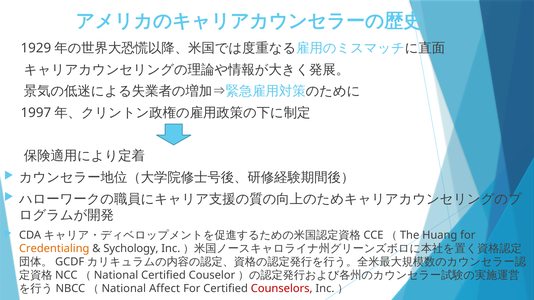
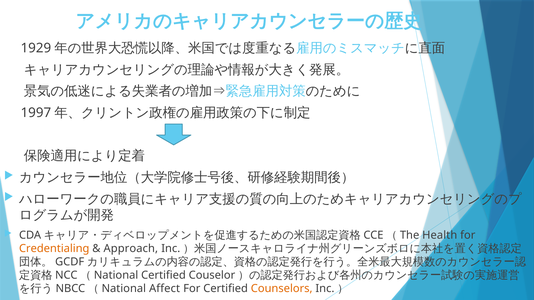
Huang: Huang -> Health (440, 235)
Sychology: Sychology -> Approach (131, 249)
Counselors colour: red -> orange (282, 289)
